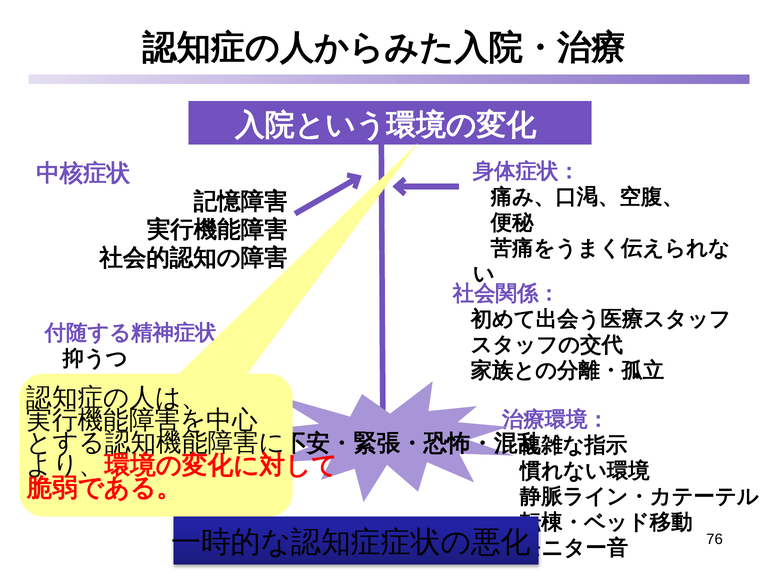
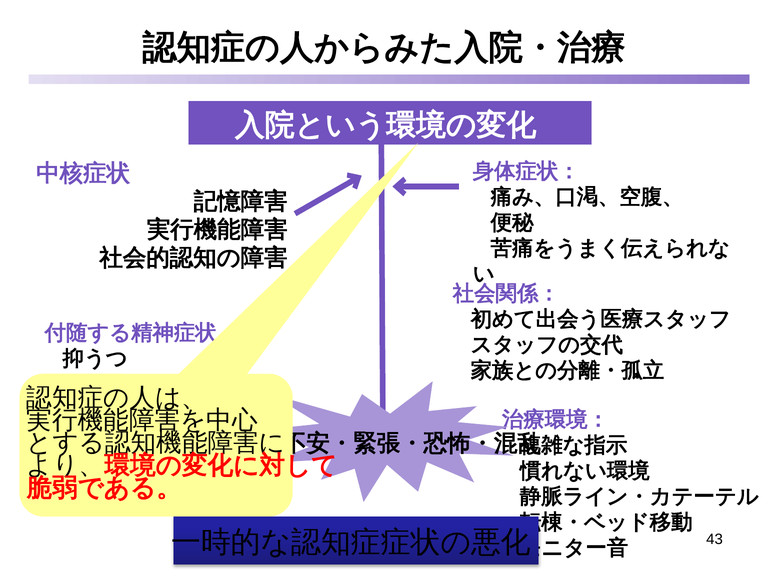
76: 76 -> 43 (715, 539)
